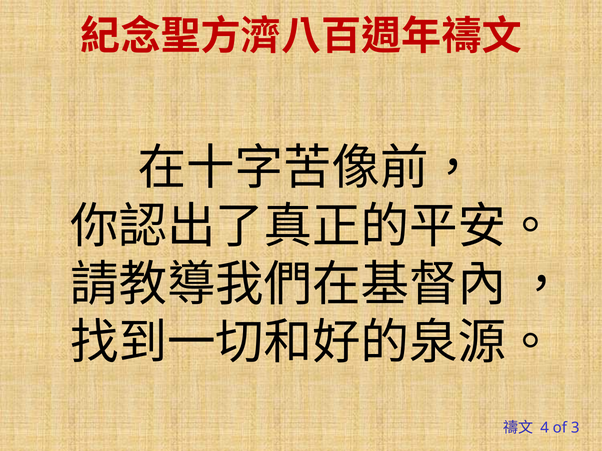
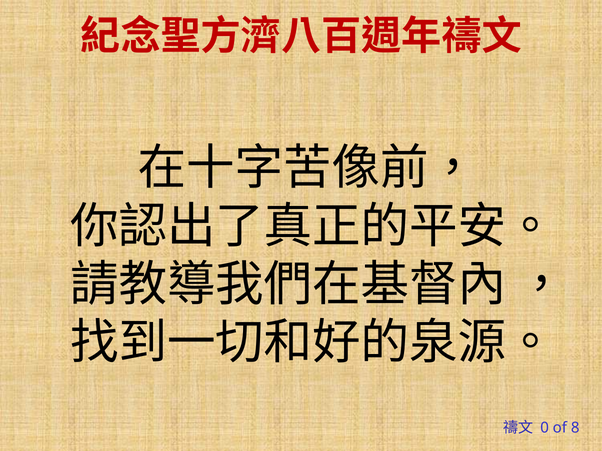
4: 4 -> 0 (545, 428)
3: 3 -> 8 (575, 428)
